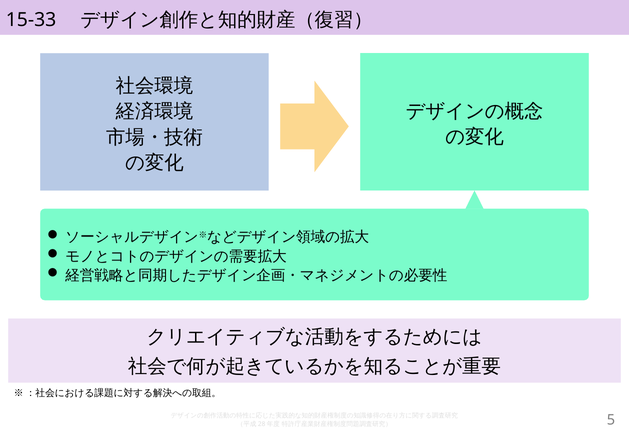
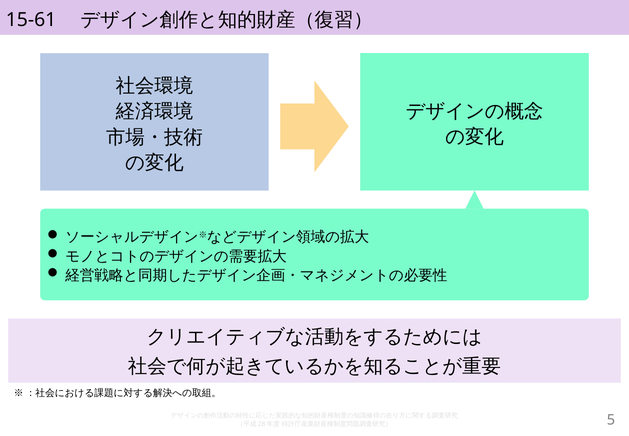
15-33: 15-33 -> 15-61 (31, 20)
